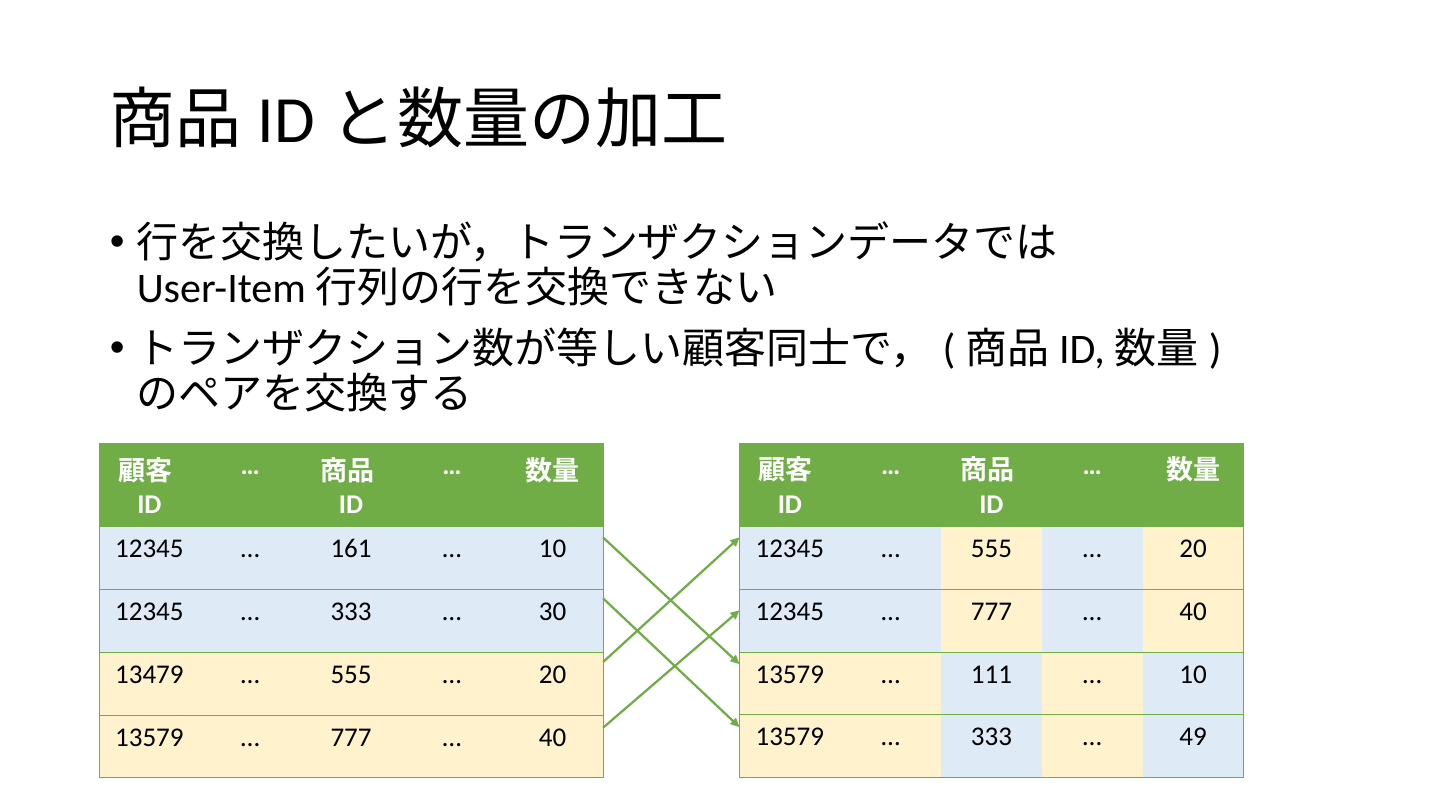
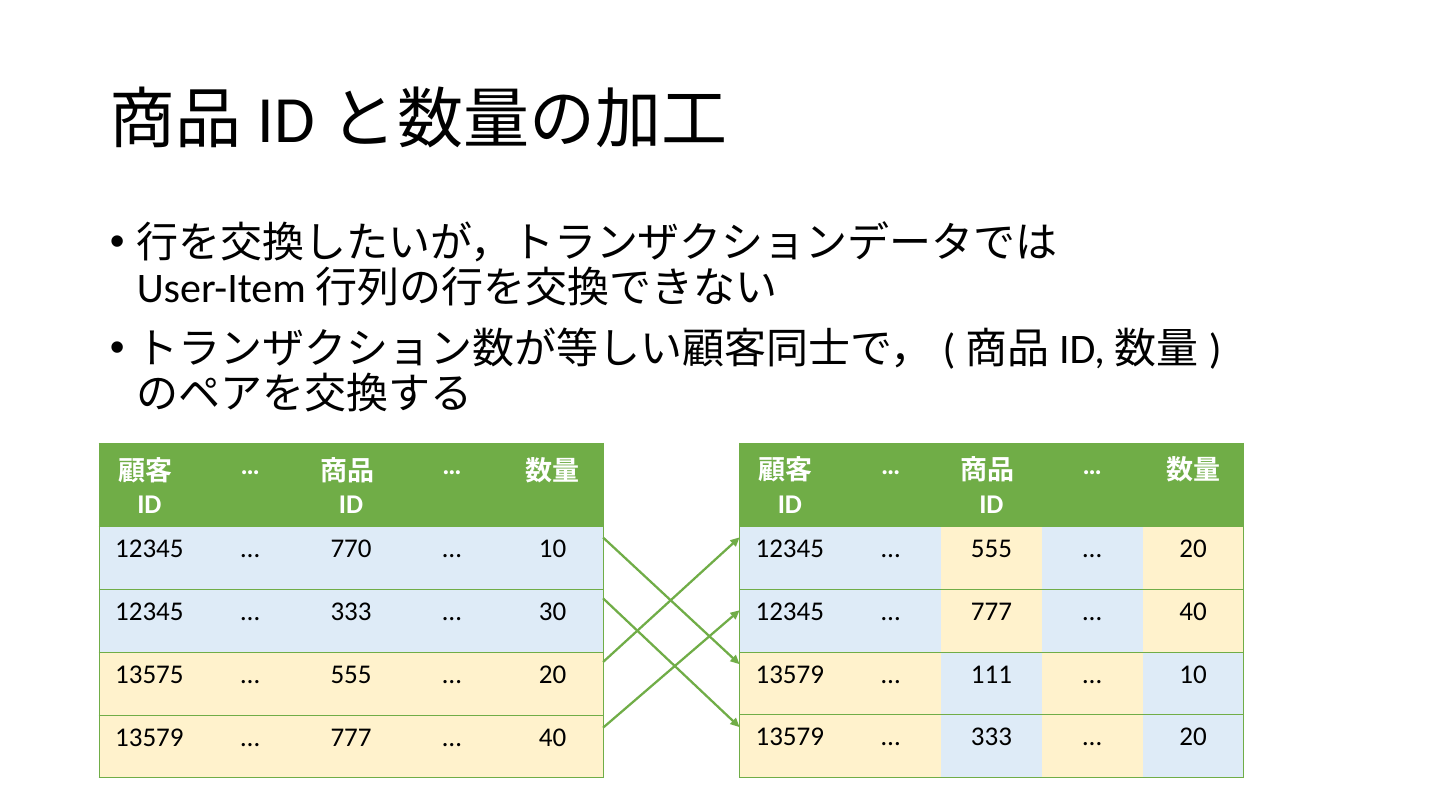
161: 161 -> 770 (351, 548)
13479: 13479 -> 13575 (149, 674)
49: 49 -> 20 (1193, 737)
